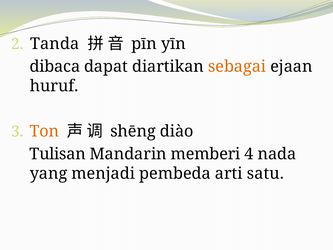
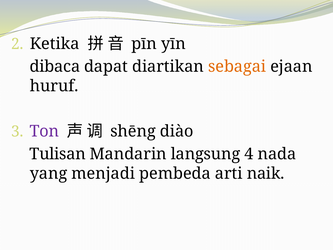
Tanda: Tanda -> Ketika (55, 44)
Ton colour: orange -> purple (44, 131)
memberi: memberi -> langsung (206, 154)
satu: satu -> naik (266, 173)
